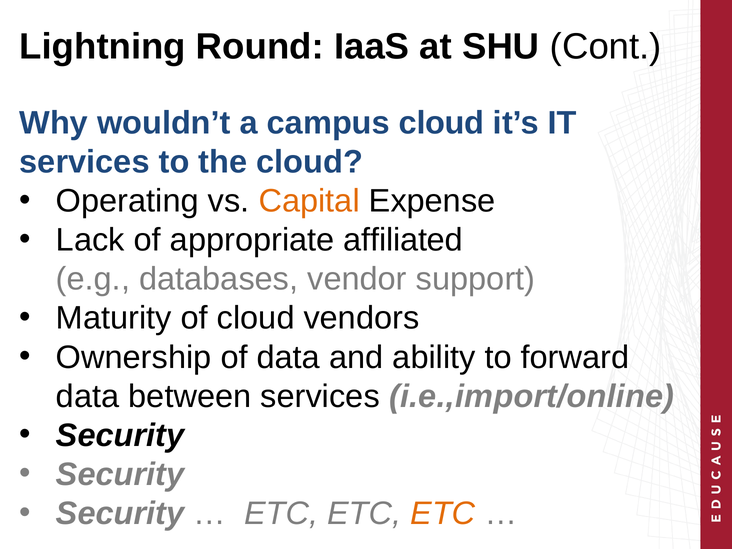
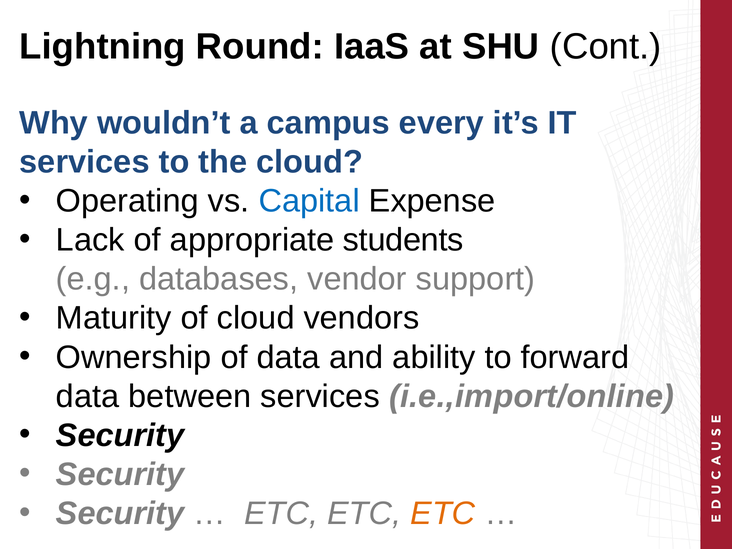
campus cloud: cloud -> every (441, 123)
Capital colour: orange -> blue (309, 201)
affiliated: affiliated -> students (403, 240)
